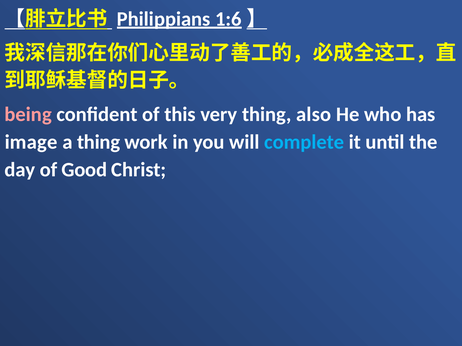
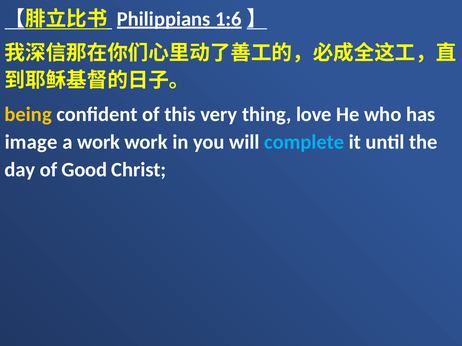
being colour: pink -> yellow (28, 115)
also: also -> love (314, 115)
a thing: thing -> work (99, 142)
